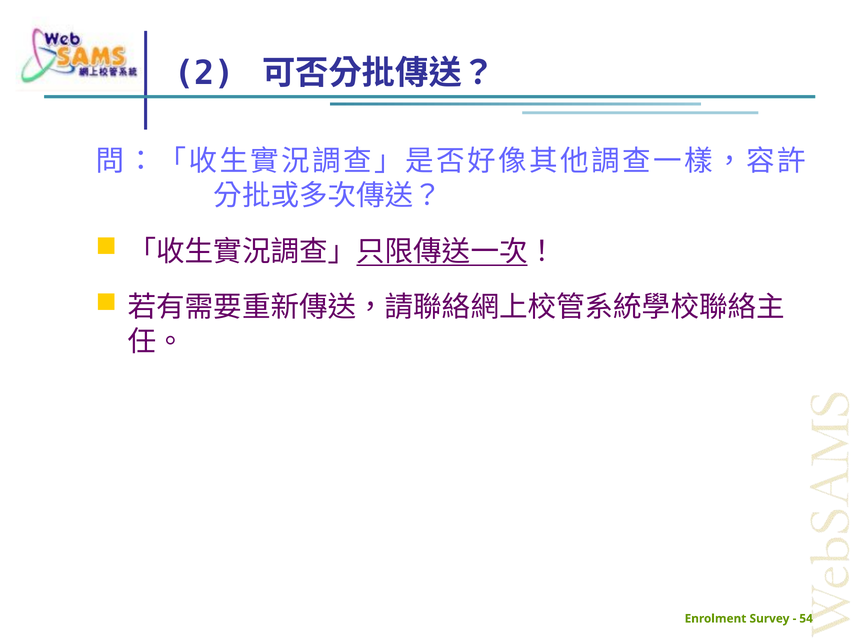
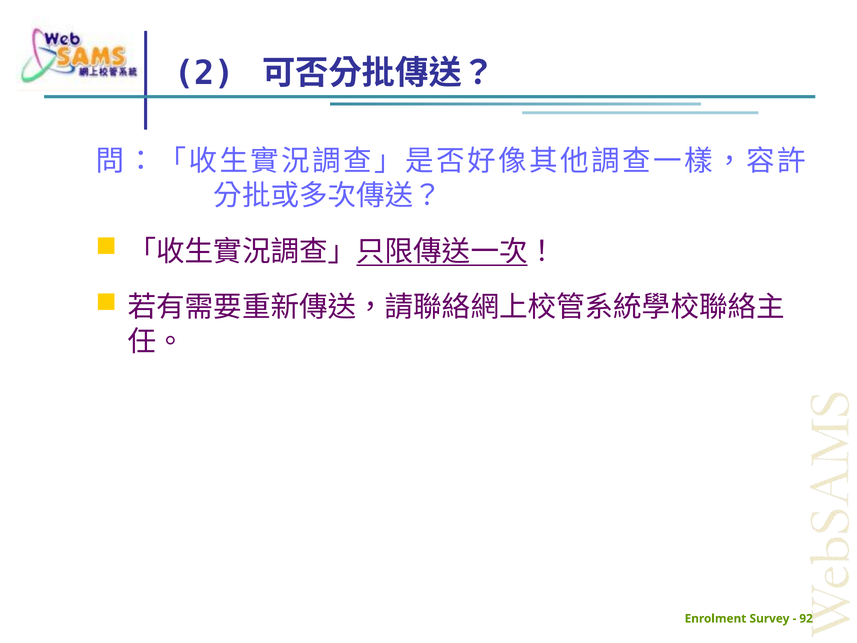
54: 54 -> 92 (806, 618)
